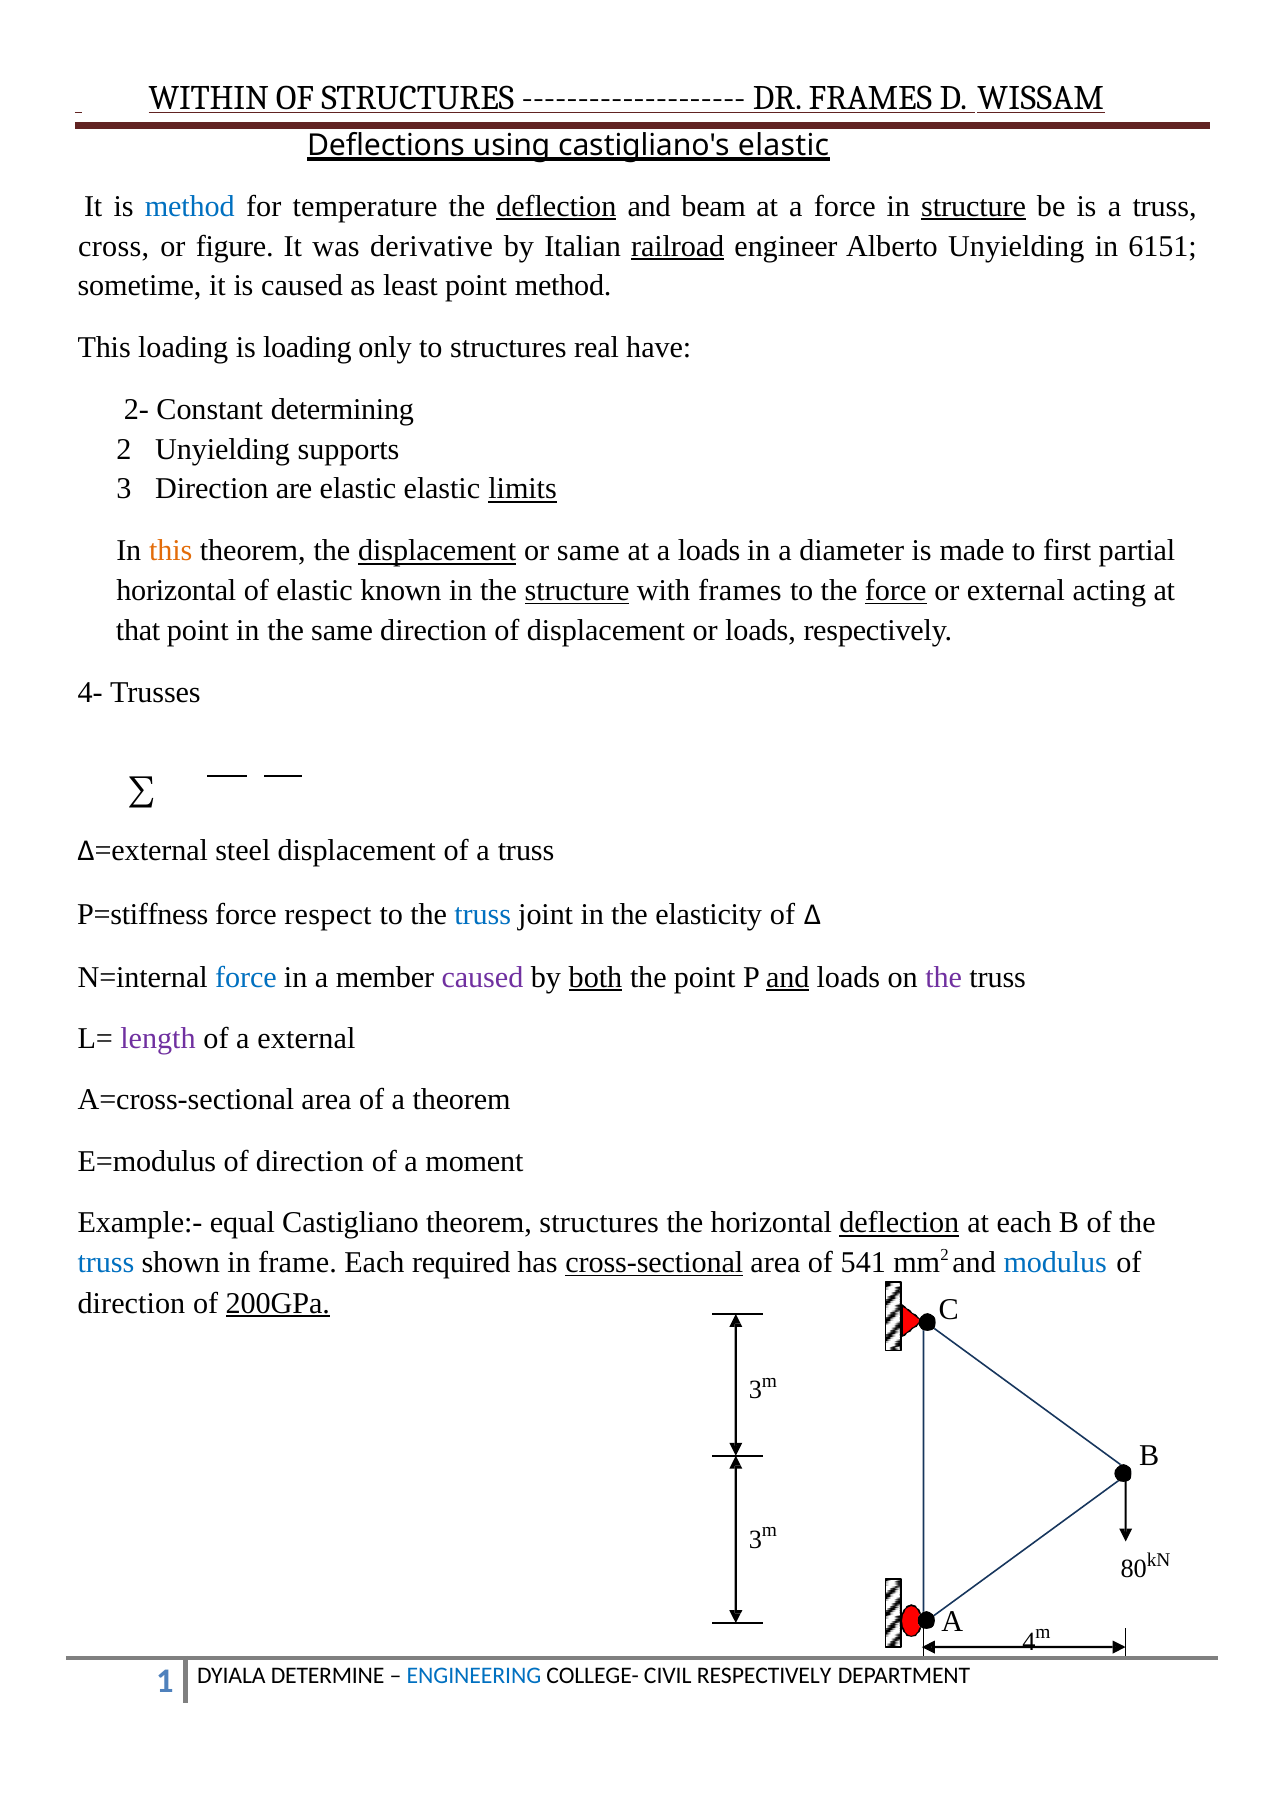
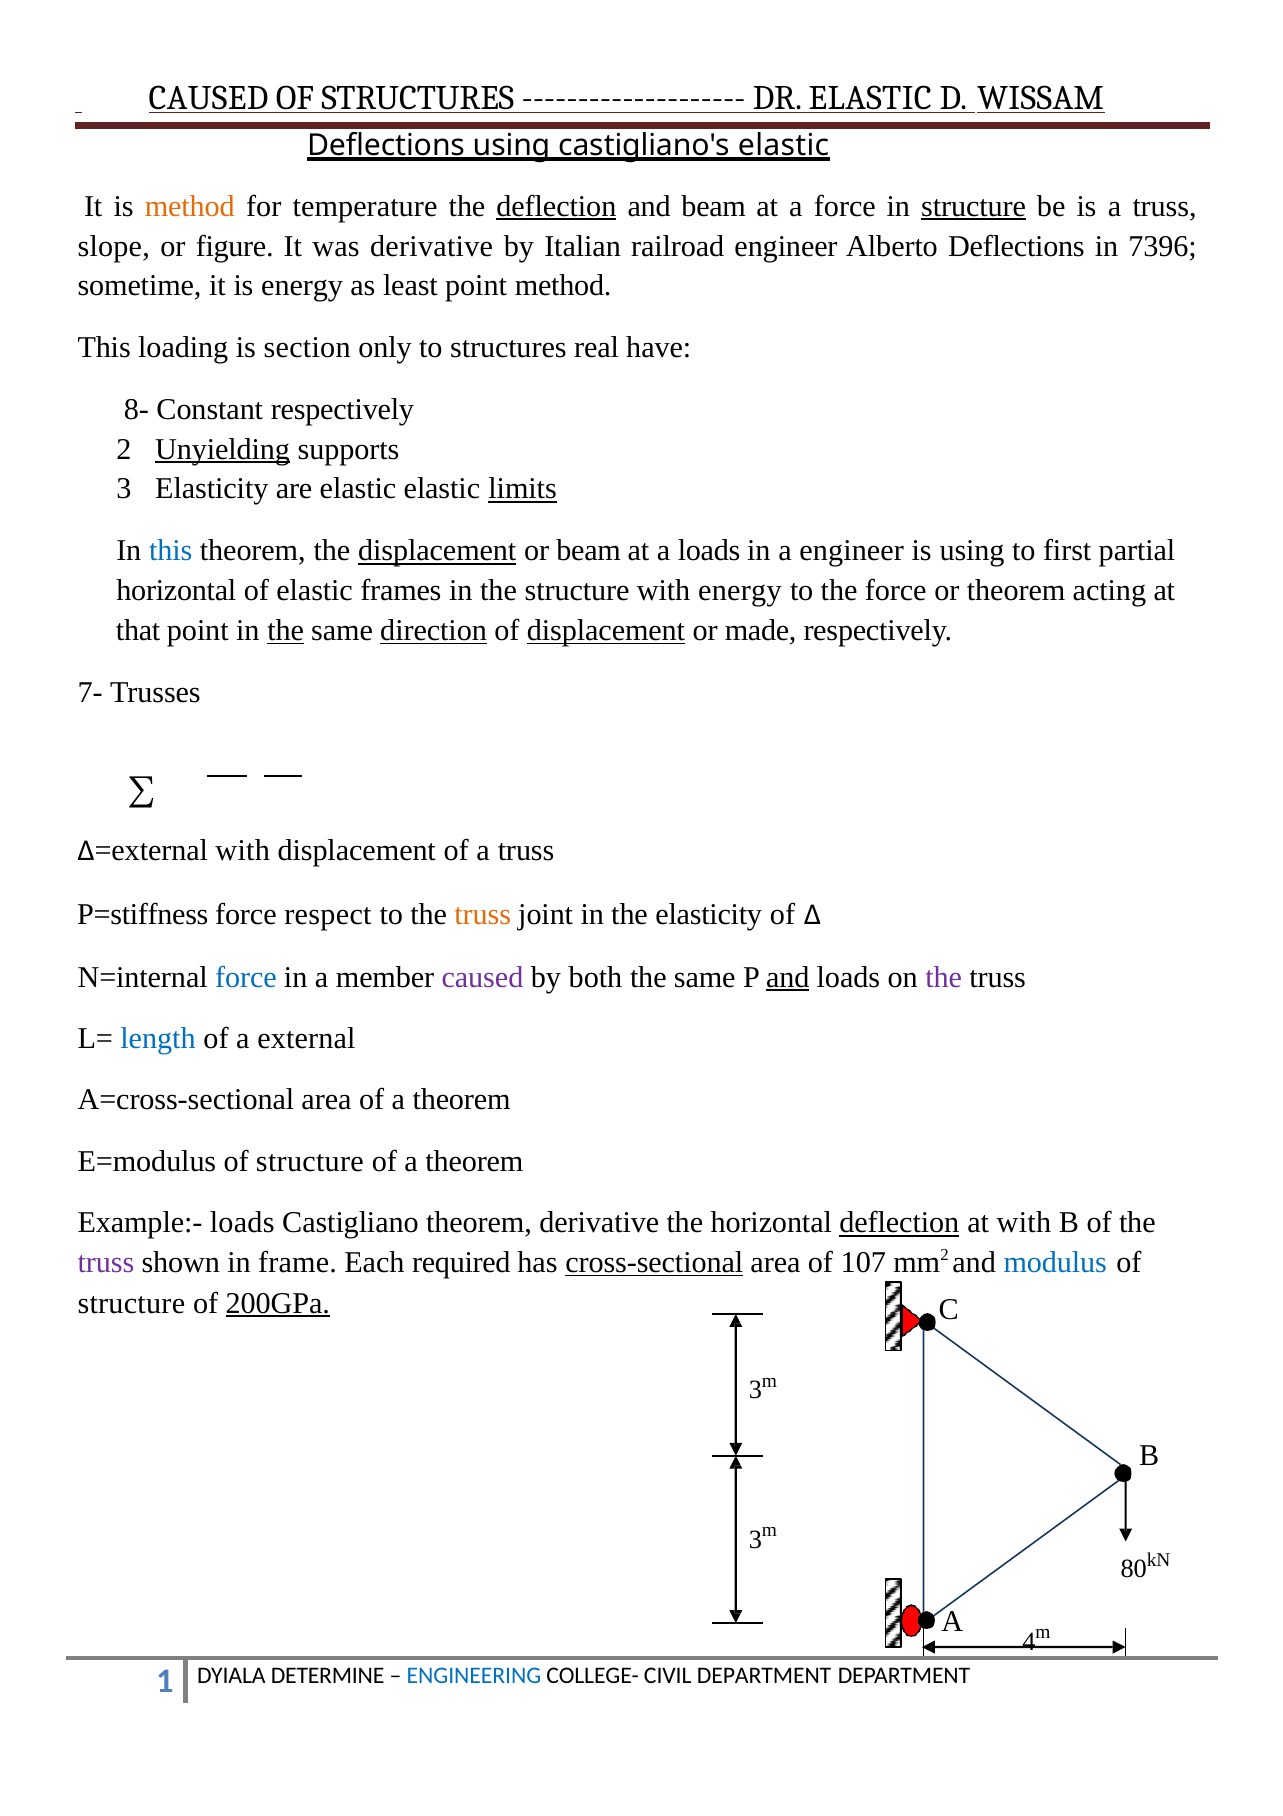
WITHIN: WITHIN -> CAUSED (209, 98)
DR FRAMES: FRAMES -> ELASTIC (870, 98)
method colour: blue -> orange (190, 206)
cross: cross -> slope (114, 246)
railroad underline: present -> none (678, 246)
Alberto Unyielding: Unyielding -> Deflections (1016, 246)
6151: 6151 -> 7396 (1162, 246)
is caused: caused -> energy (302, 286)
is loading: loading -> section (307, 348)
2-: 2- -> 8- (136, 409)
Constant determining: determining -> respectively (342, 409)
Unyielding underline: none -> present (223, 449)
Direction: Direction -> Elasticity (212, 489)
this colour: orange -> blue (171, 551)
or same: same -> beam (589, 551)
a diameter: diameter -> engineer (852, 551)
is made: made -> using (972, 551)
known: known -> frames (401, 590)
structure underline: present -> none (577, 590)
with frames: frames -> energy (740, 590)
force underline: present -> none (896, 590)
or external: external -> theorem (1016, 590)
the underline: none -> present (286, 630)
direction underline: none -> present (434, 630)
displacement underline: none -> present (606, 630)
or loads: loads -> made (761, 630)
4-: 4- -> 7- (90, 692)
steel: steel -> with (243, 851)
truss colour: blue -> orange (483, 915)
both underline: present -> none (595, 977)
point: point -> same (705, 977)
length colour: purple -> blue (158, 1038)
E=modulus of direction: direction -> structure (310, 1161)
moment: moment -> theorem (474, 1161)
Example:- equal: equal -> loads (242, 1222)
theorem structures: structures -> derivative (599, 1222)
at each: each -> with (1024, 1222)
truss colour: blue -> purple (106, 1262)
541: 541 -> 107 (863, 1262)
direction: direction -> structure (131, 1303)
CIVIL RESPECTIVELY: RESPECTIVELY -> DEPARTMENT (764, 1675)
